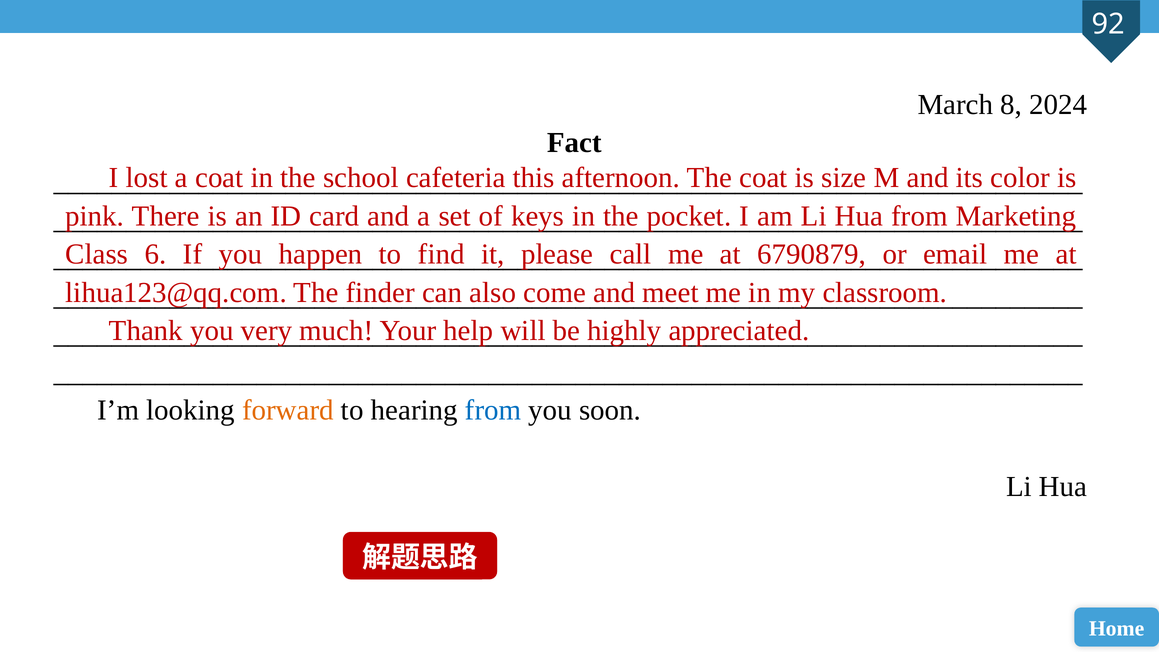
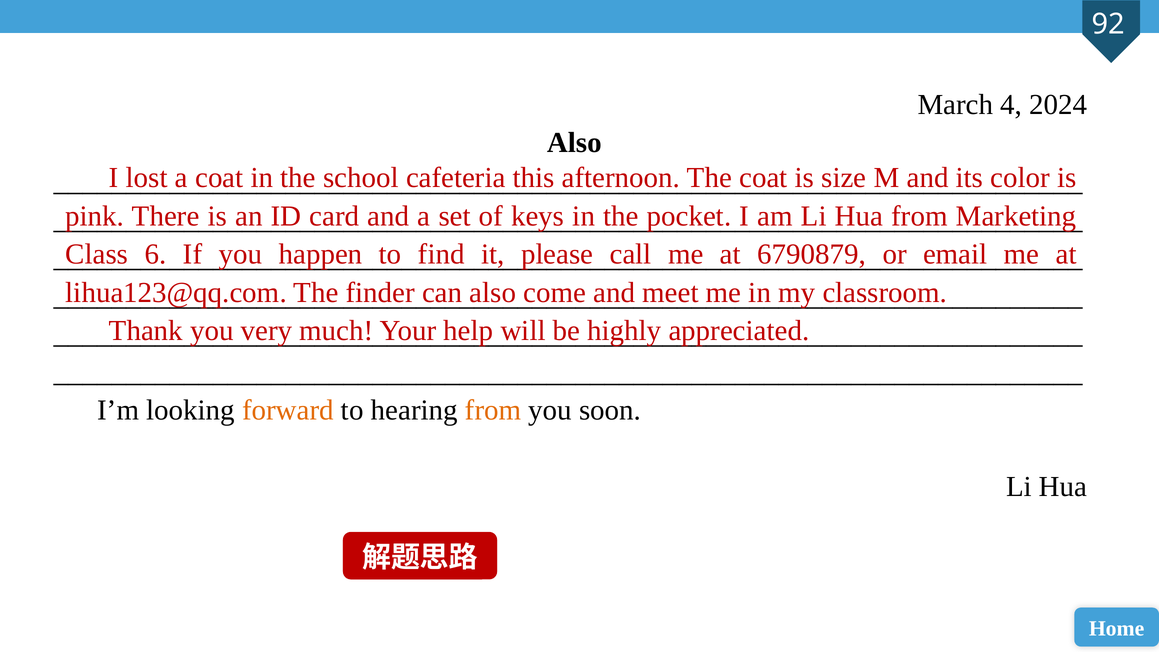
8: 8 -> 4 (1011, 104)
Fact: Fact -> Also (574, 143)
from colour: blue -> orange (493, 410)
